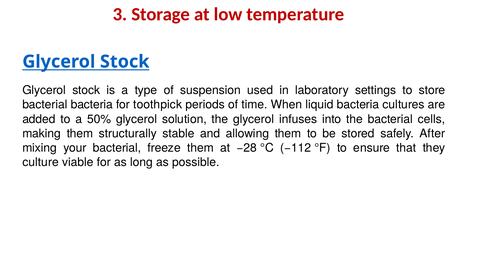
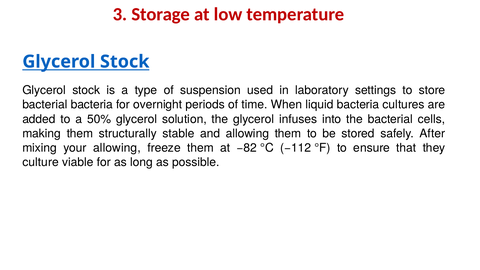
toothpick: toothpick -> overnight (158, 105)
your bacterial: bacterial -> allowing (117, 148)
−28: −28 -> −82 (247, 148)
